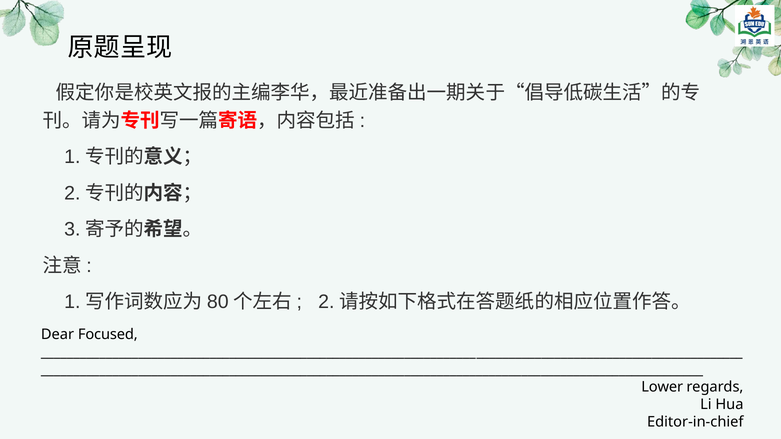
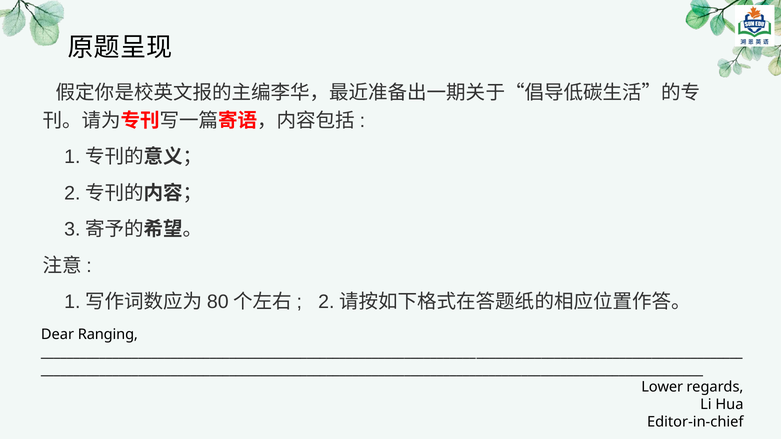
Focused: Focused -> Ranging (108, 335)
